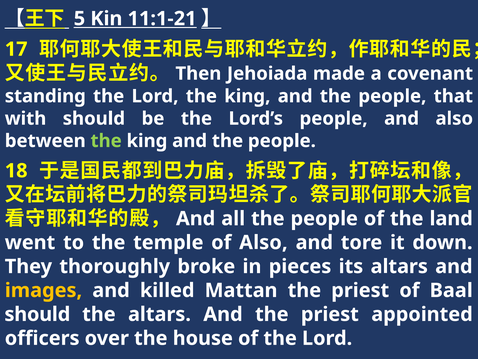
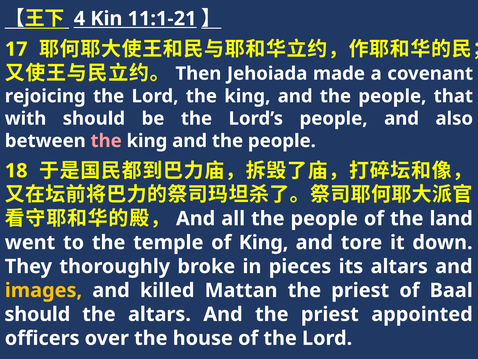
5: 5 -> 4 (79, 19)
standing: standing -> rejoicing (45, 96)
the colour: light green -> pink (106, 141)
of Also: Also -> King (264, 242)
